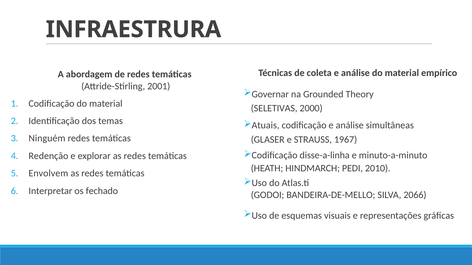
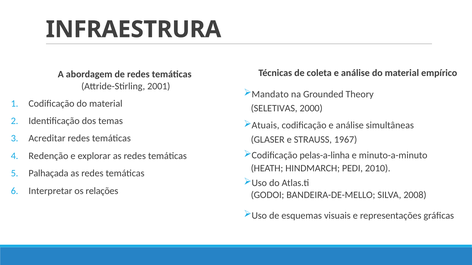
Governar: Governar -> Mandato (270, 94)
Ninguém: Ninguém -> Acreditar (47, 139)
disse-a-linha: disse-a-linha -> pelas-a-linha (325, 156)
Envolvem: Envolvem -> Palhaçada (48, 174)
fechado: fechado -> relações (102, 191)
2066: 2066 -> 2008 (415, 195)
